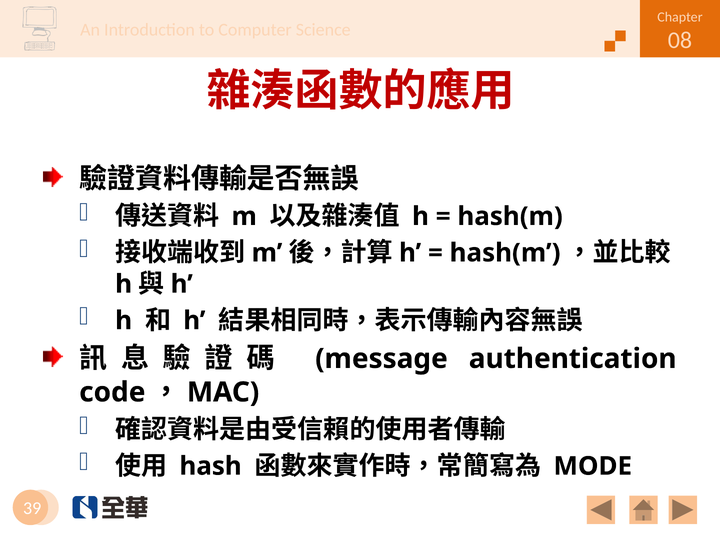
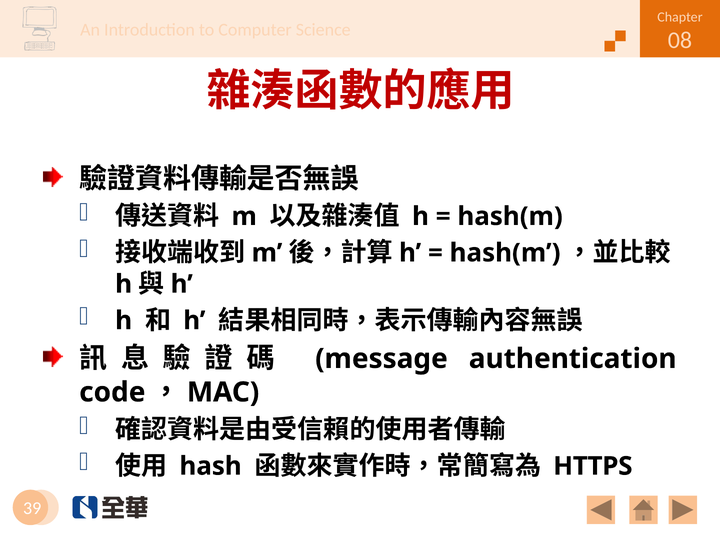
MODE: MODE -> HTTPS (593, 466)
